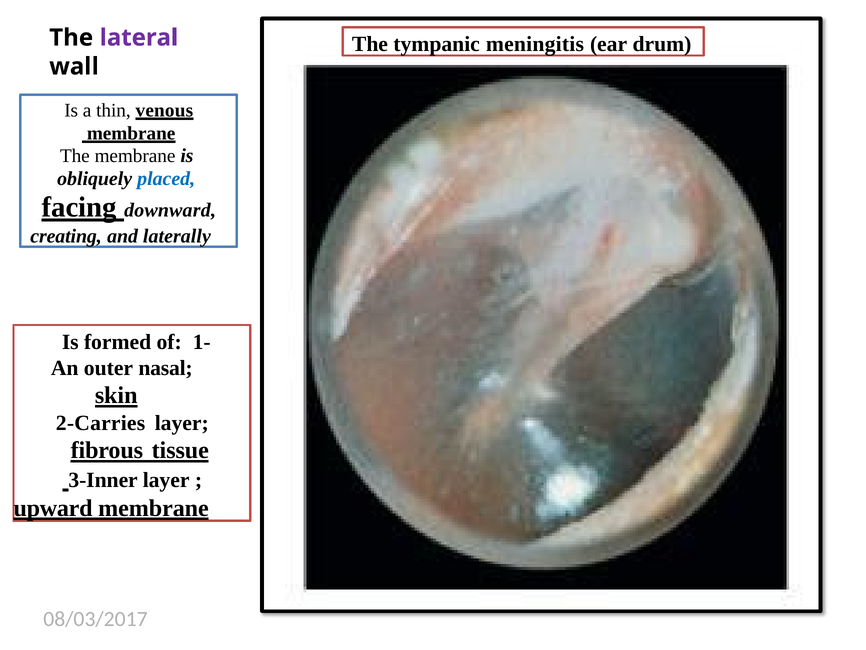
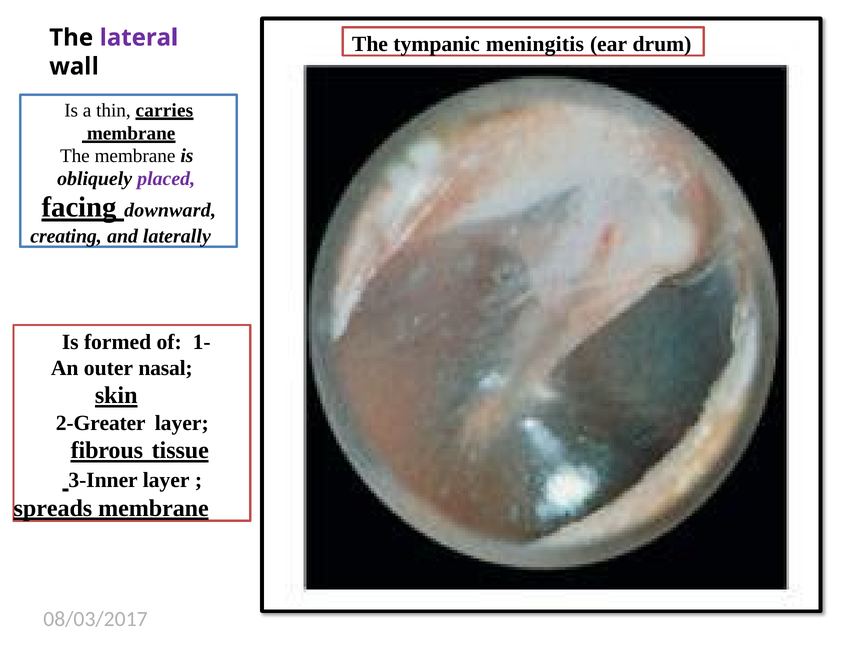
venous: venous -> carries (164, 110)
placed colour: blue -> purple (166, 178)
2-Carries: 2-Carries -> 2-Greater (101, 423)
upward: upward -> spreads (53, 508)
